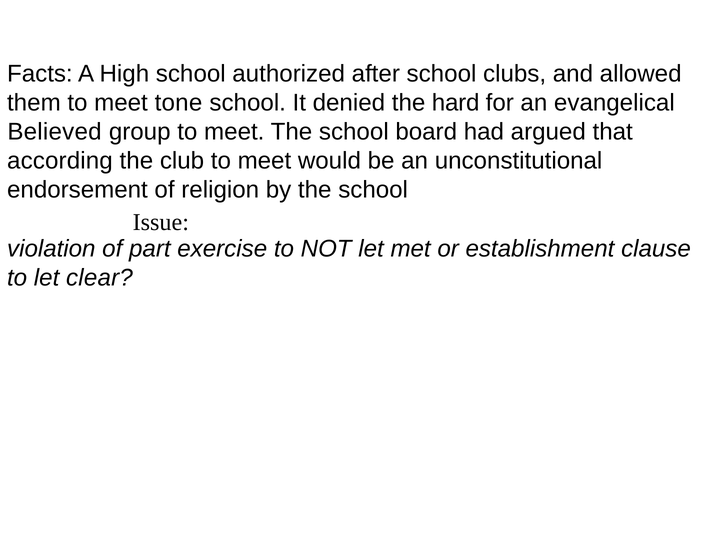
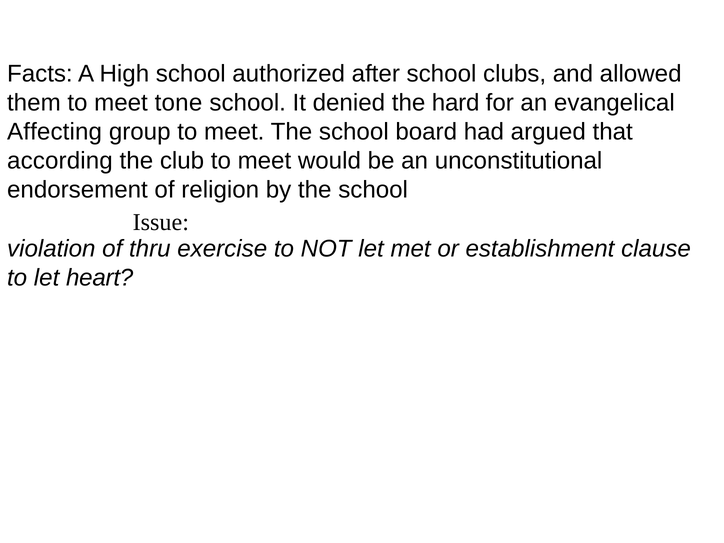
Believed: Believed -> Affecting (55, 132)
part: part -> thru (150, 249)
clear: clear -> heart (100, 278)
